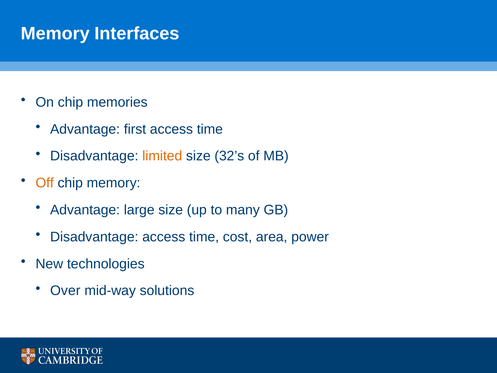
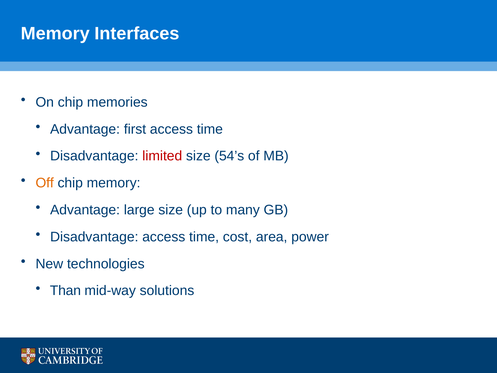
limited colour: orange -> red (162, 156)
32’s: 32’s -> 54’s (229, 156)
Over: Over -> Than (65, 291)
